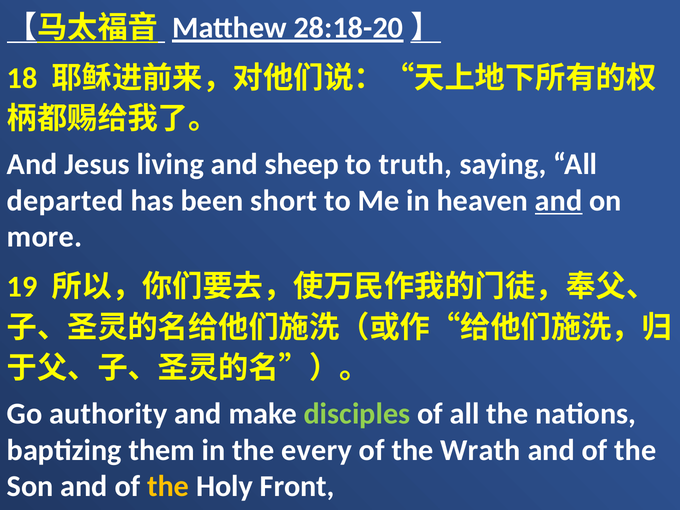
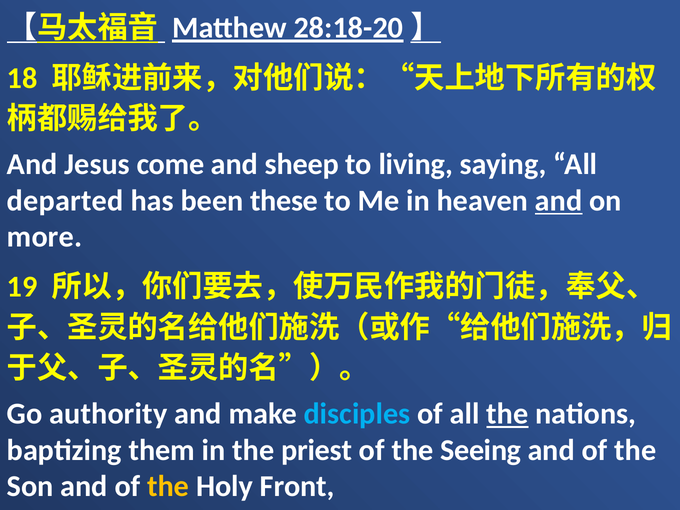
living: living -> come (170, 164)
truth: truth -> living (416, 164)
short: short -> these (284, 201)
disciples colour: light green -> light blue (357, 414)
the underline: none -> present (507, 414)
every: every -> priest (317, 450)
Wrath: Wrath -> Seeing (481, 450)
